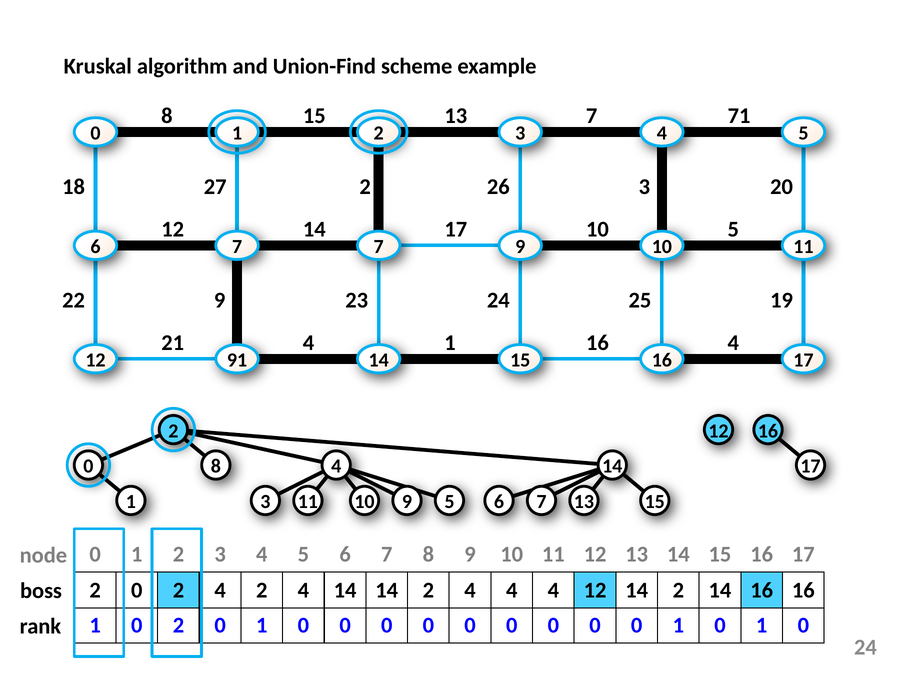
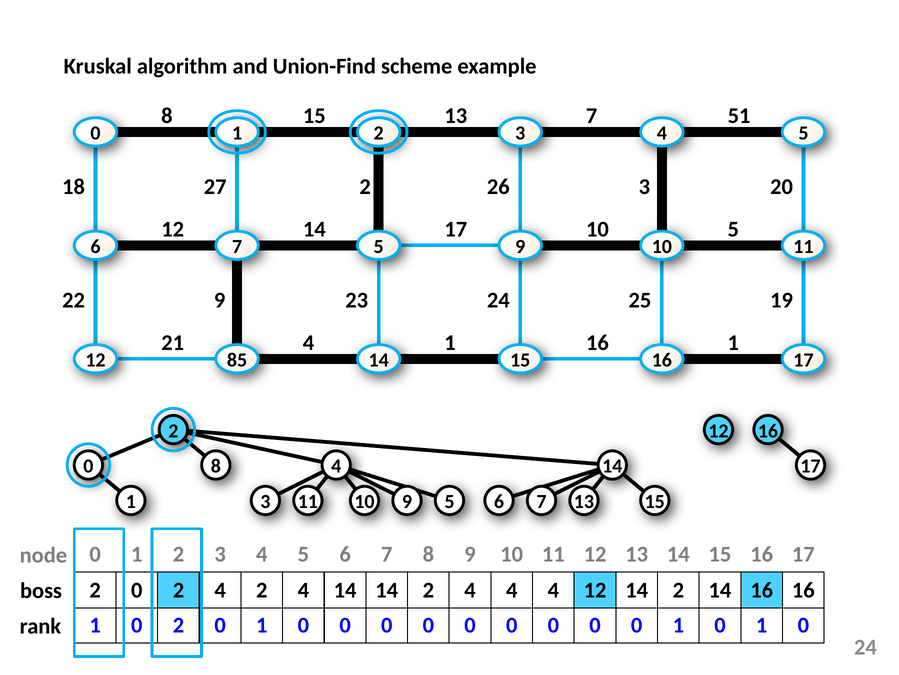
71: 71 -> 51 (739, 116)
7 7: 7 -> 5 (379, 246)
16 4: 4 -> 1 (733, 342)
91: 91 -> 85 (237, 360)
